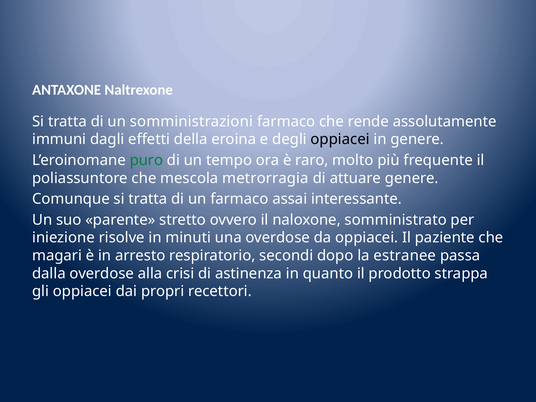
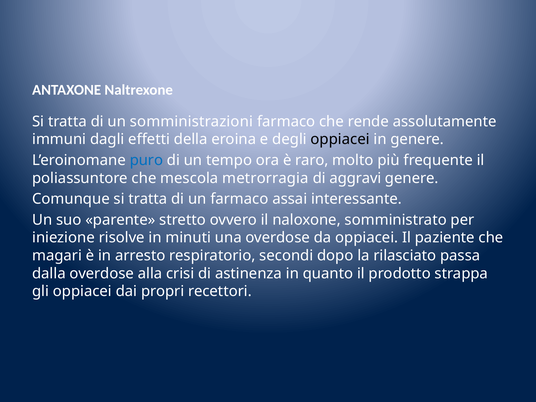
puro colour: green -> blue (146, 160)
attuare: attuare -> aggravi (355, 178)
estranee: estranee -> rilasciato (405, 256)
